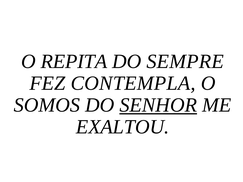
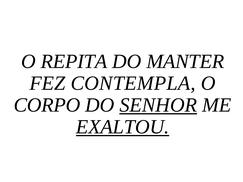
SEMPRE: SEMPRE -> MANTER (185, 61)
SOMOS: SOMOS -> CORPO (47, 105)
EXALTOU underline: none -> present (123, 127)
